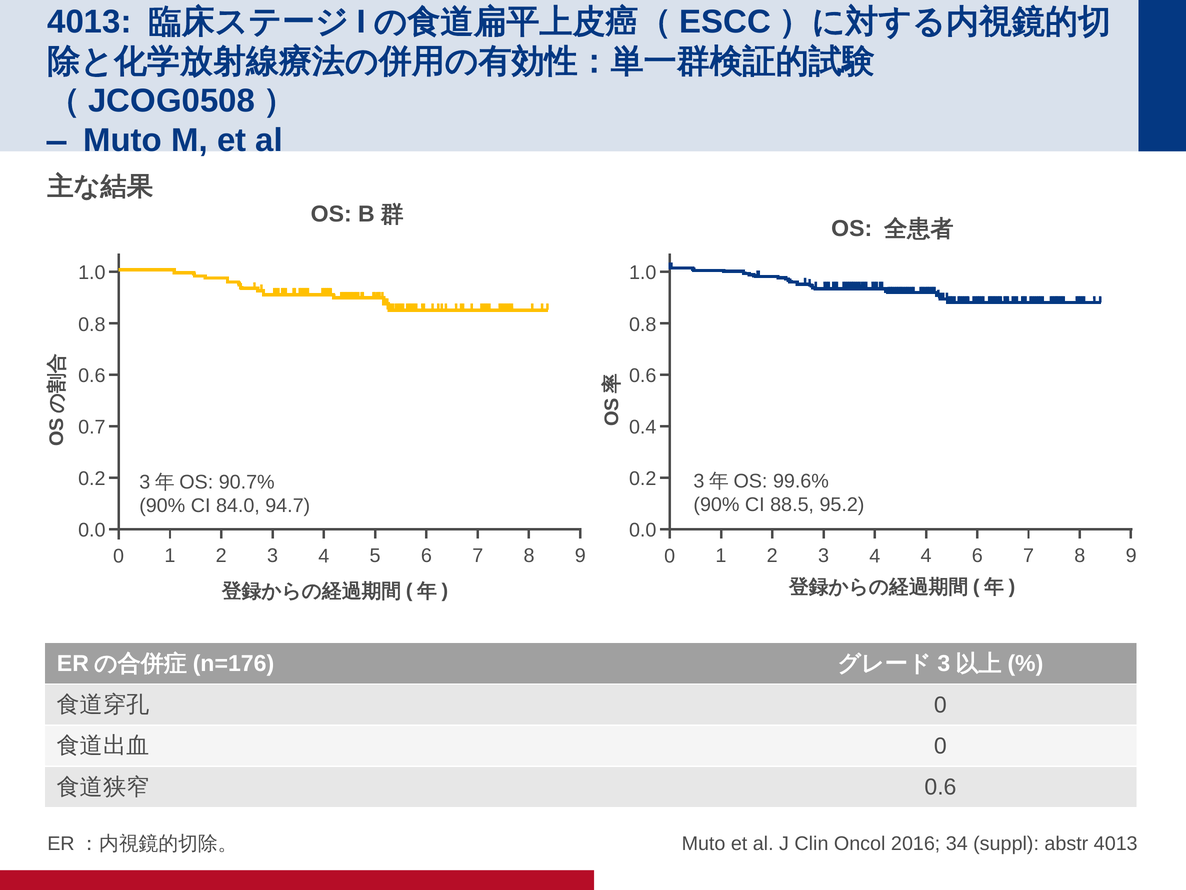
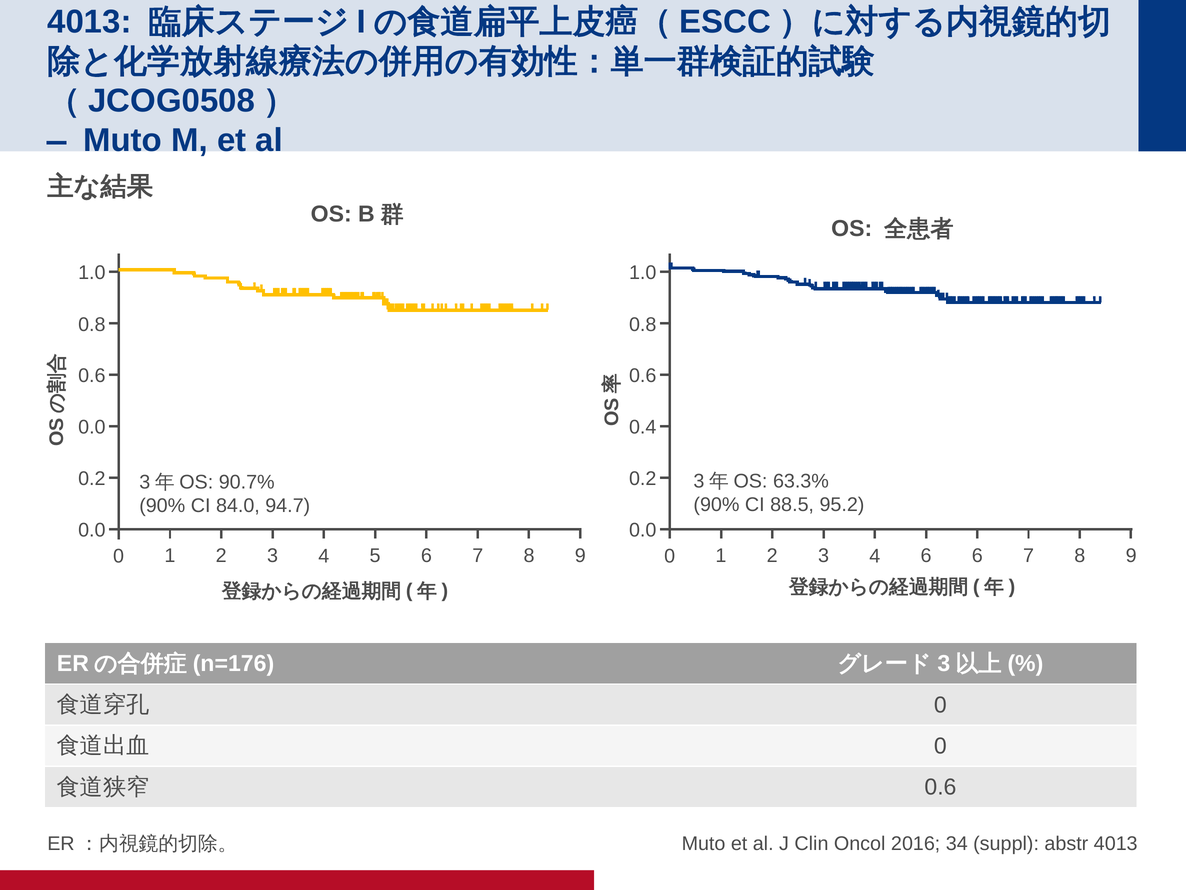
0.7: 0.7 -> 0.0 (92, 427)
99.6%: 99.6% -> 63.3% (801, 481)
4 4: 4 -> 6 (926, 555)
